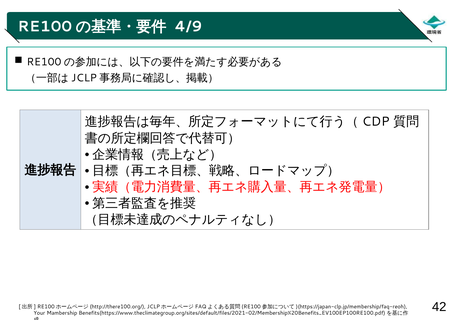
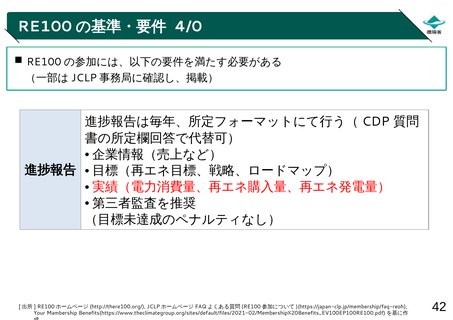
4/9: 4/9 -> 4/0 (188, 26)
